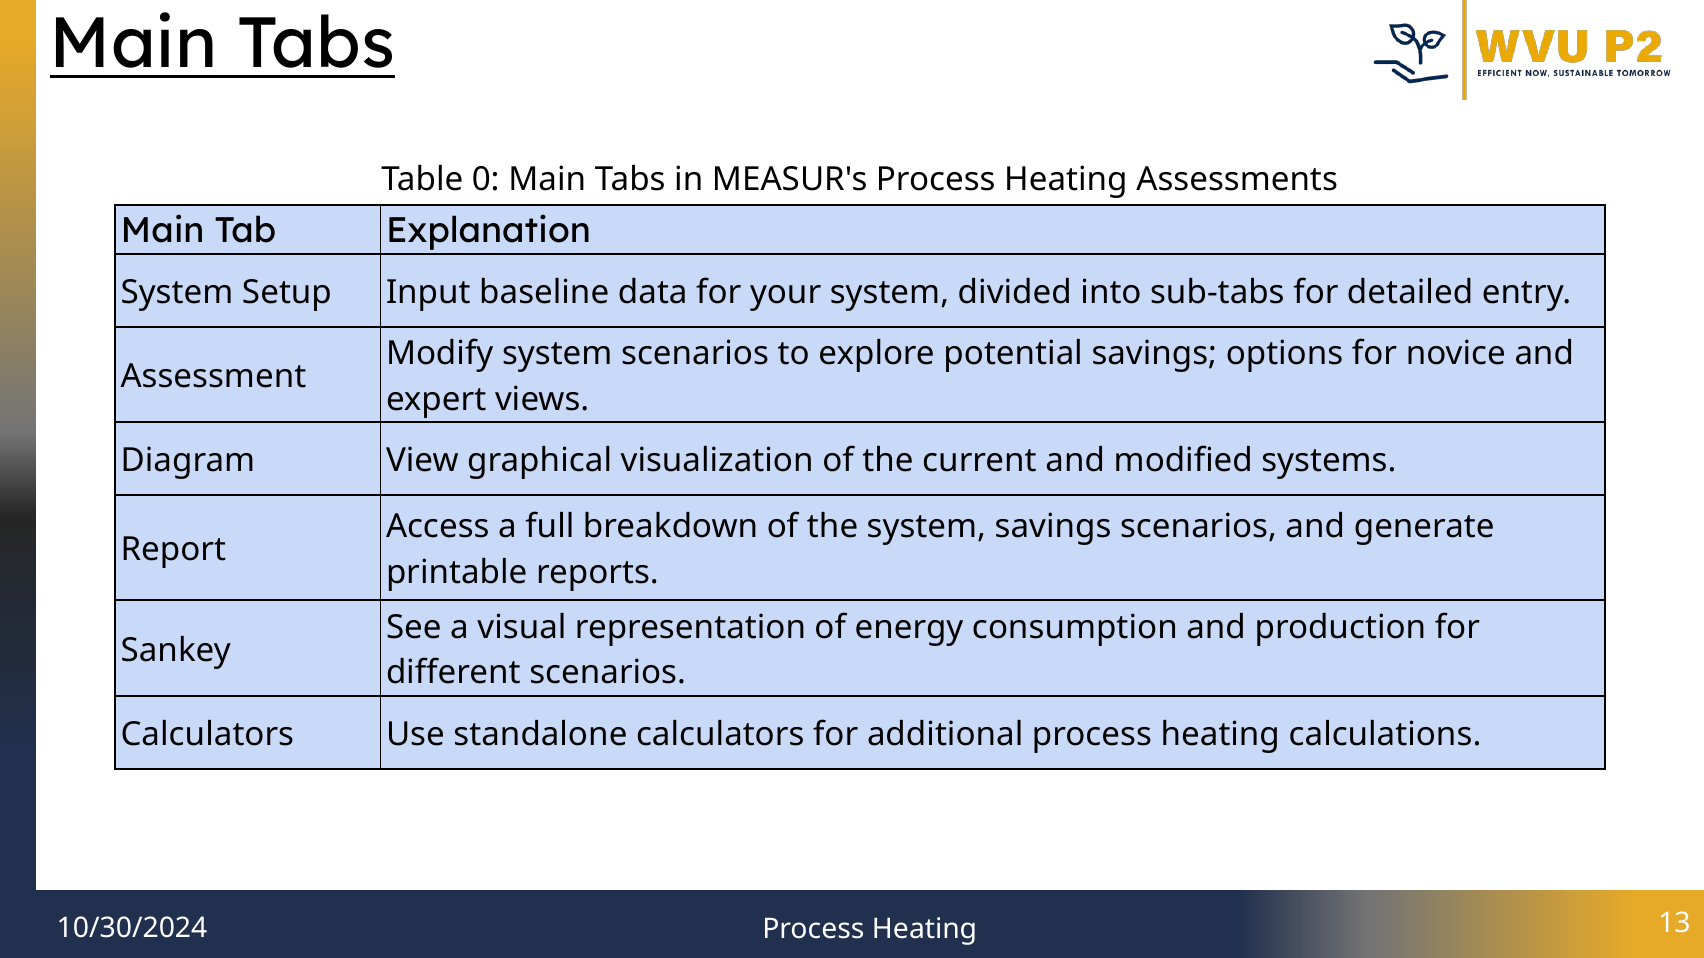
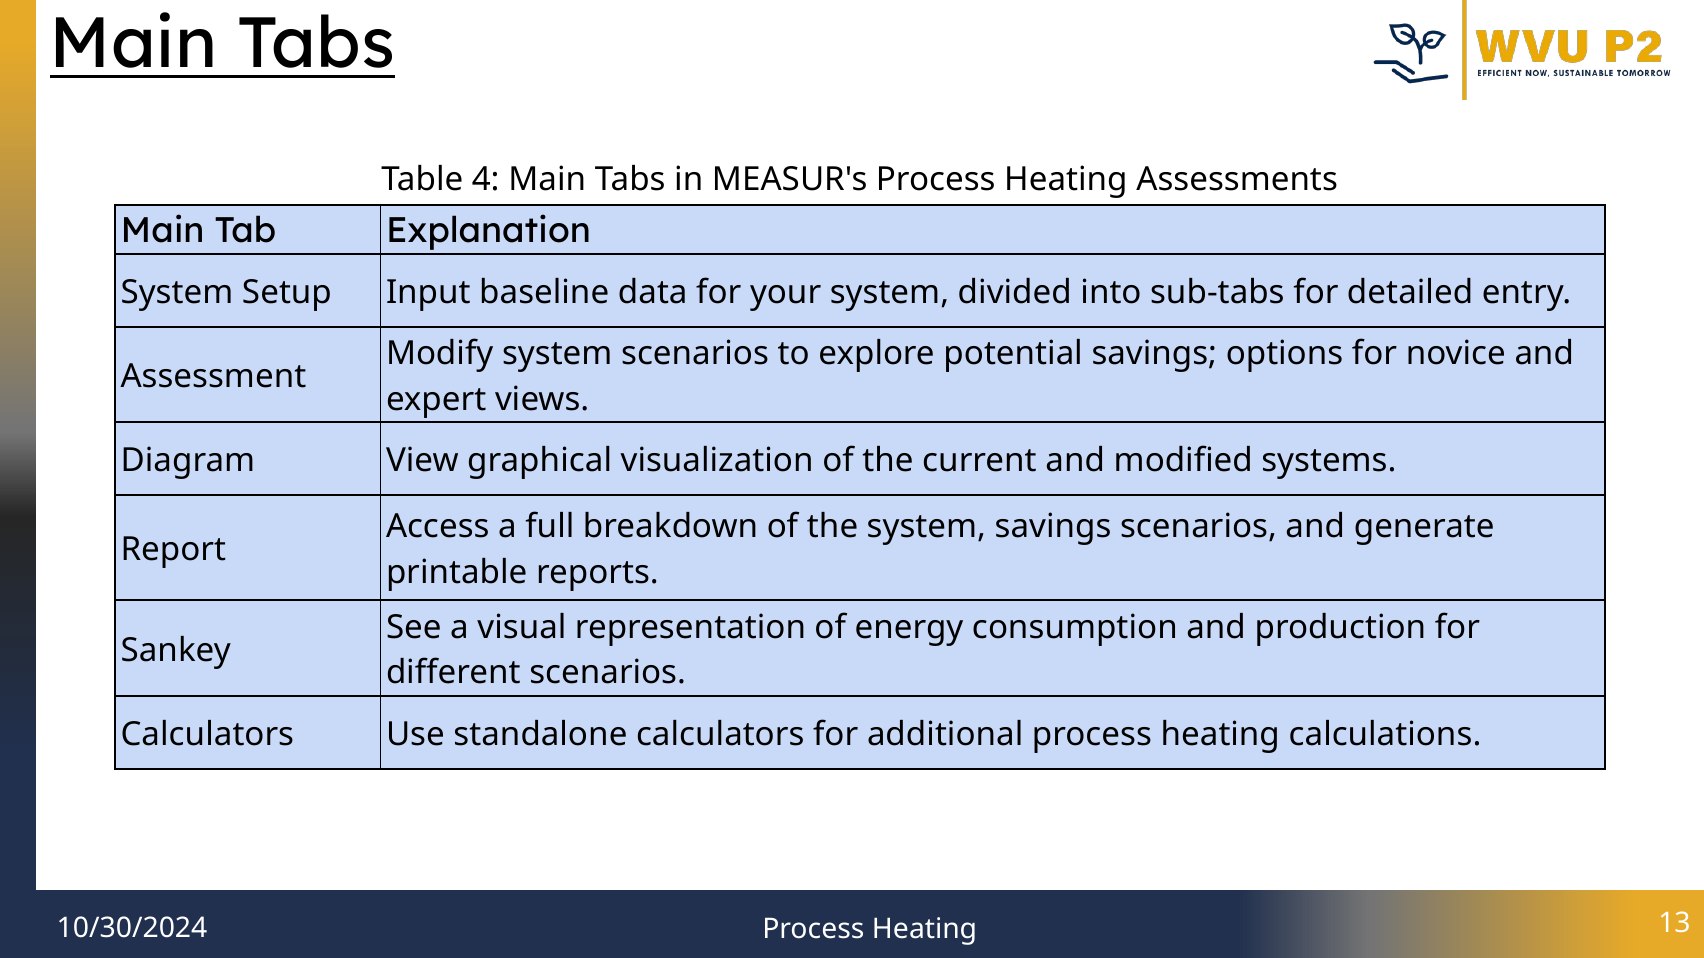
0: 0 -> 4 (486, 180)
